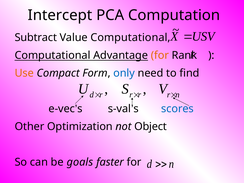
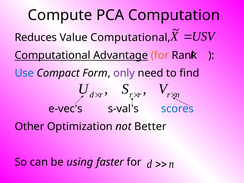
Intercept: Intercept -> Compute (60, 15)
Subtract: Subtract -> Reduces (36, 38)
Use colour: orange -> blue (24, 73)
only colour: blue -> purple (124, 73)
Object: Object -> Better (150, 126)
goals: goals -> using (80, 162)
